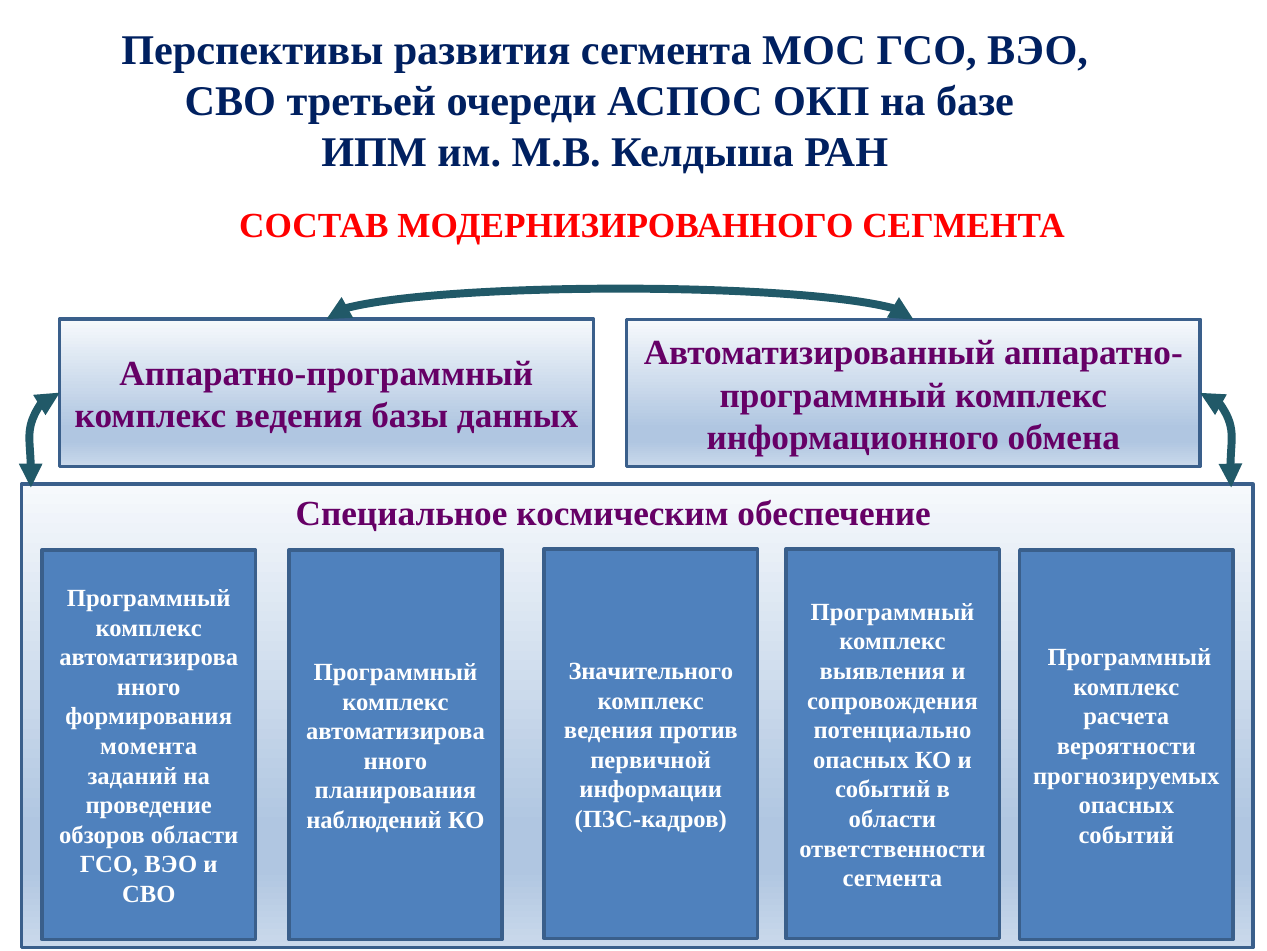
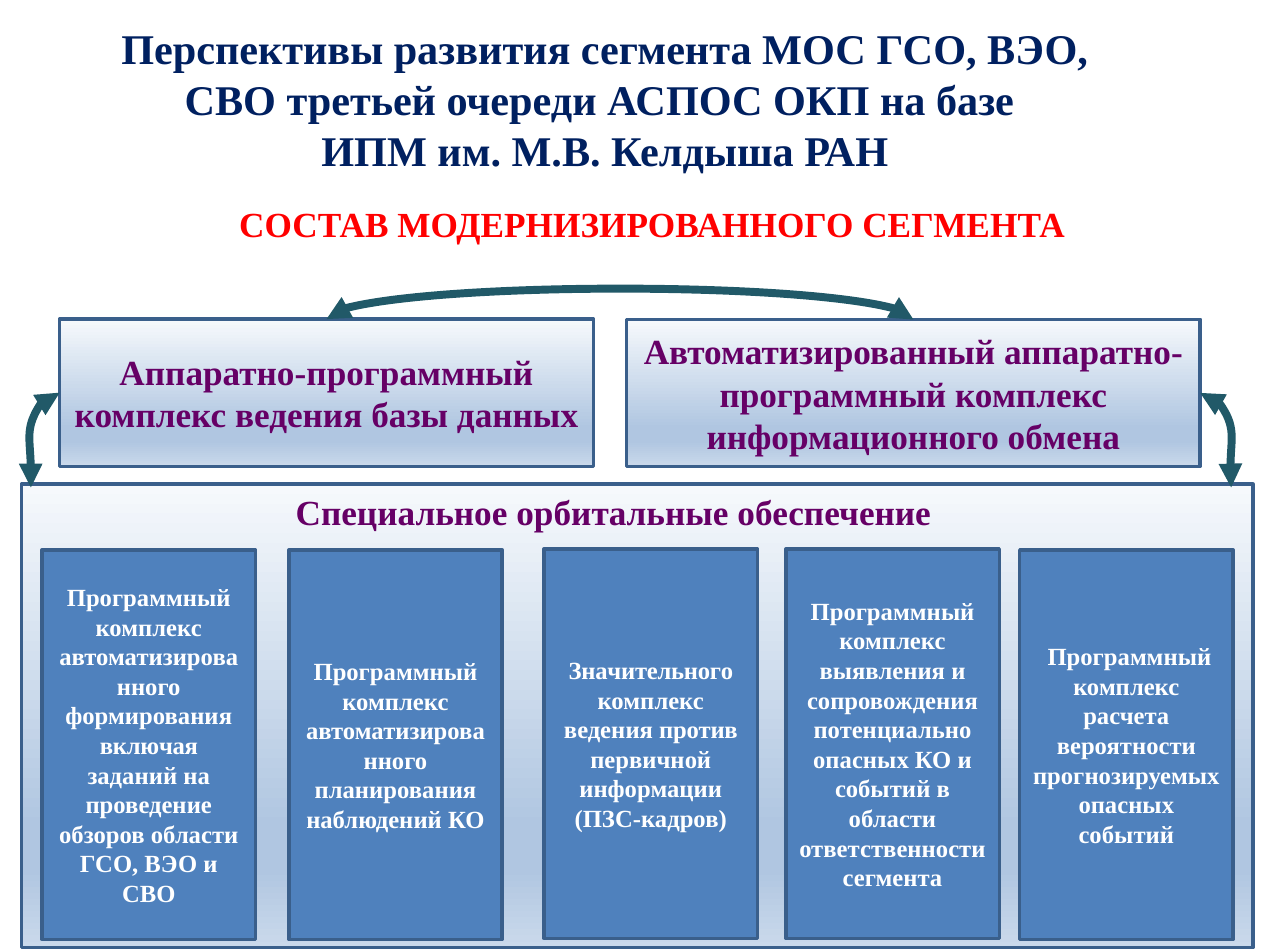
космическим: космическим -> орбитальные (622, 513)
момента: момента -> включая (149, 746)
